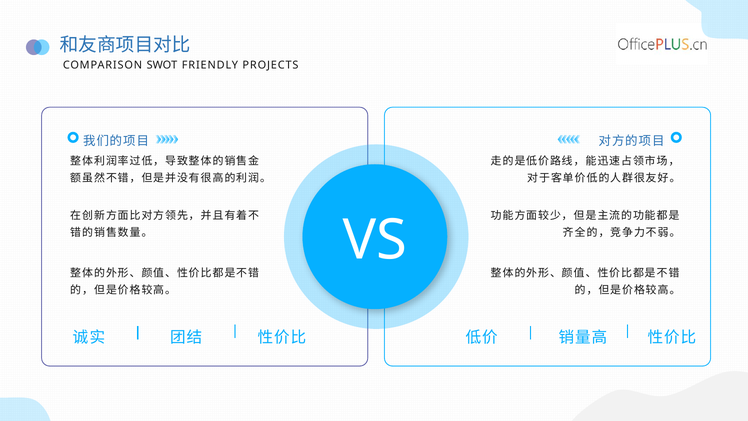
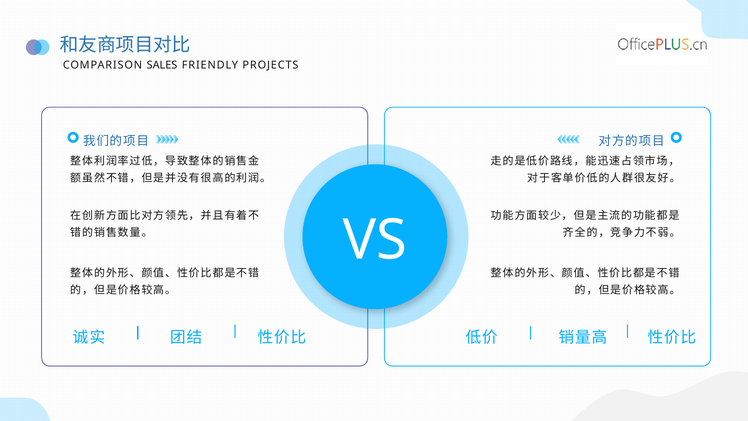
SWOT: SWOT -> SALES (162, 65)
